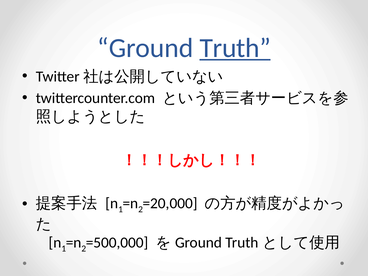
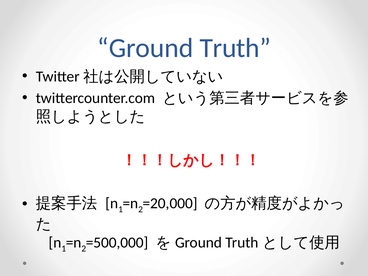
Truth underline: present -> none (235, 48)
